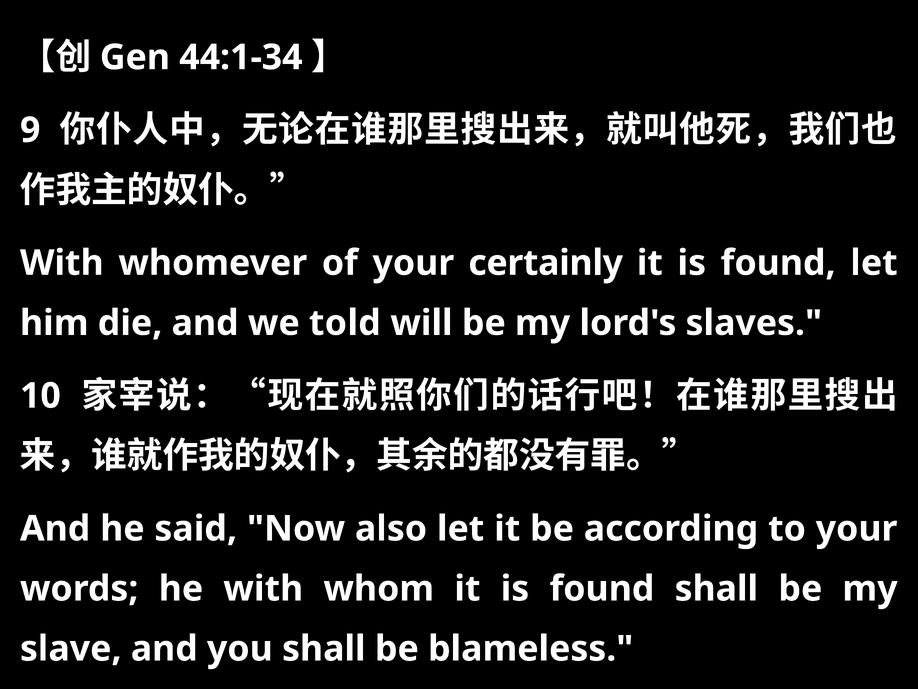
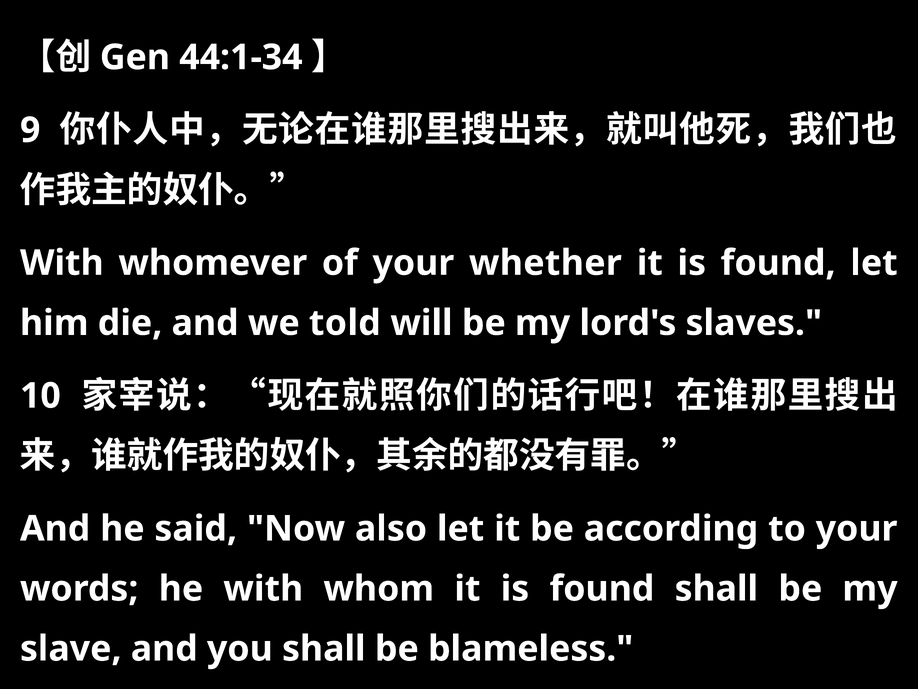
certainly: certainly -> whether (545, 263)
